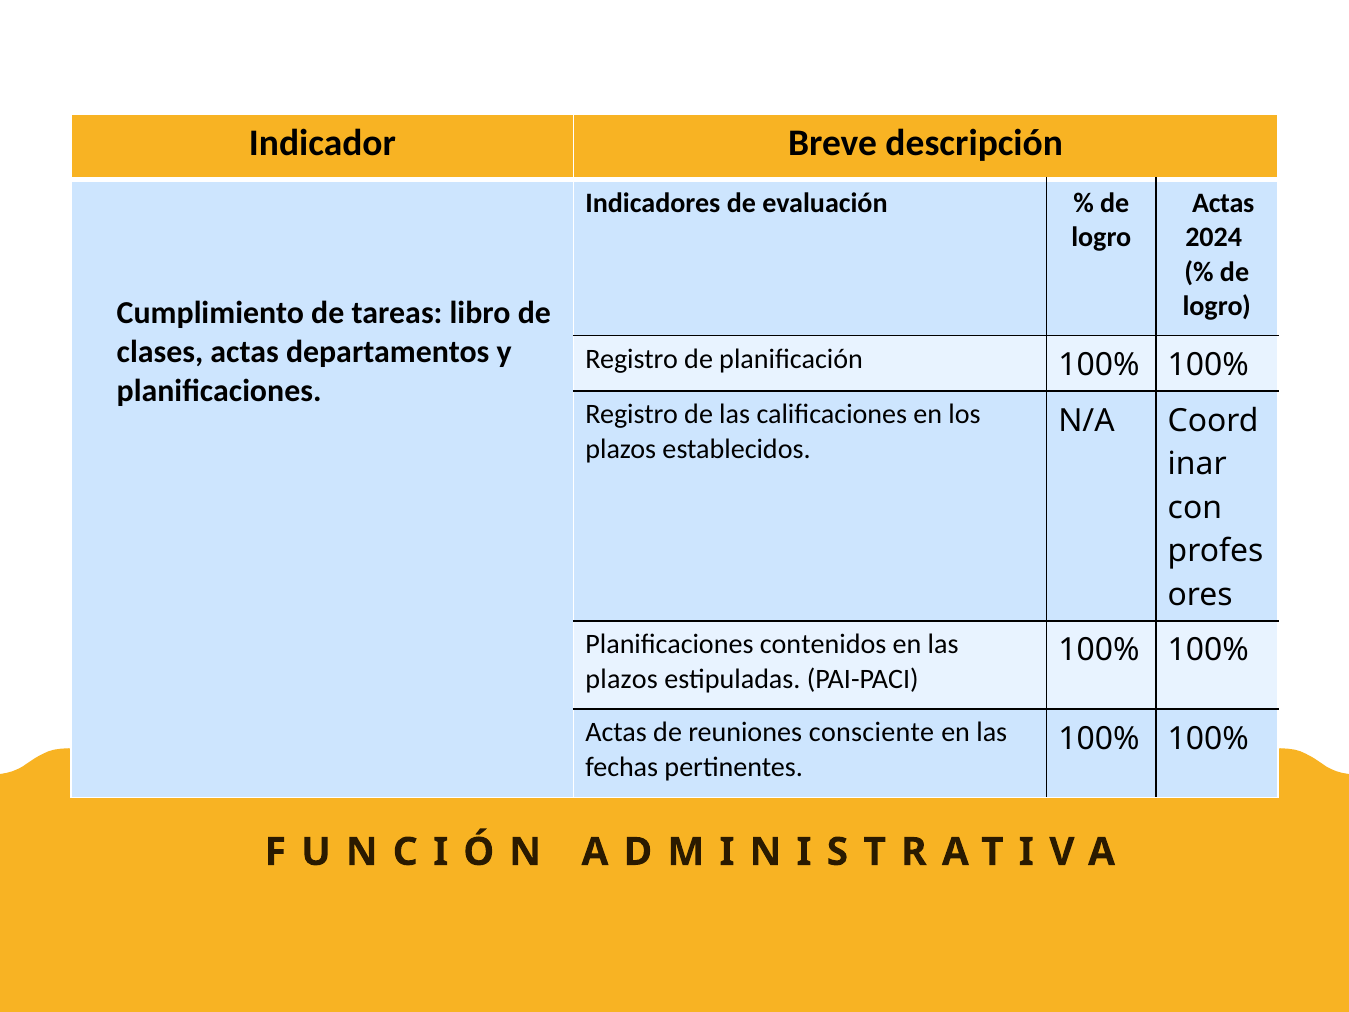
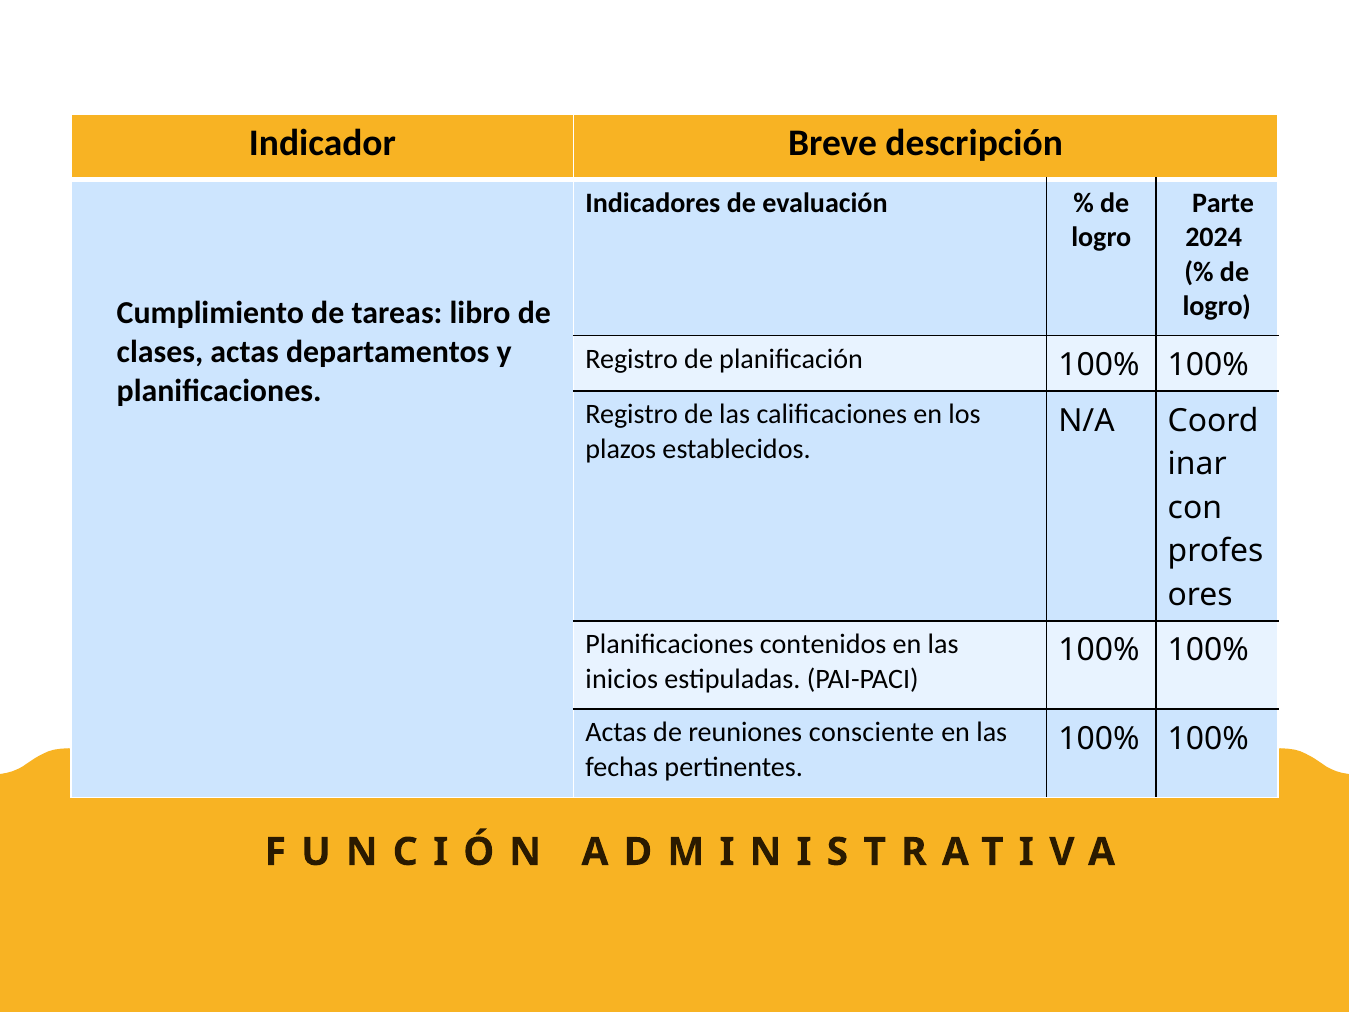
Actas: Actas -> Parte (1223, 203)
plazos: plazos -> inicios (622, 679)
